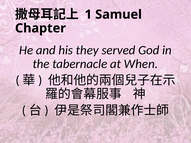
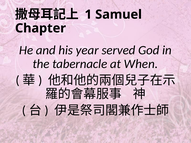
they: they -> year (87, 50)
